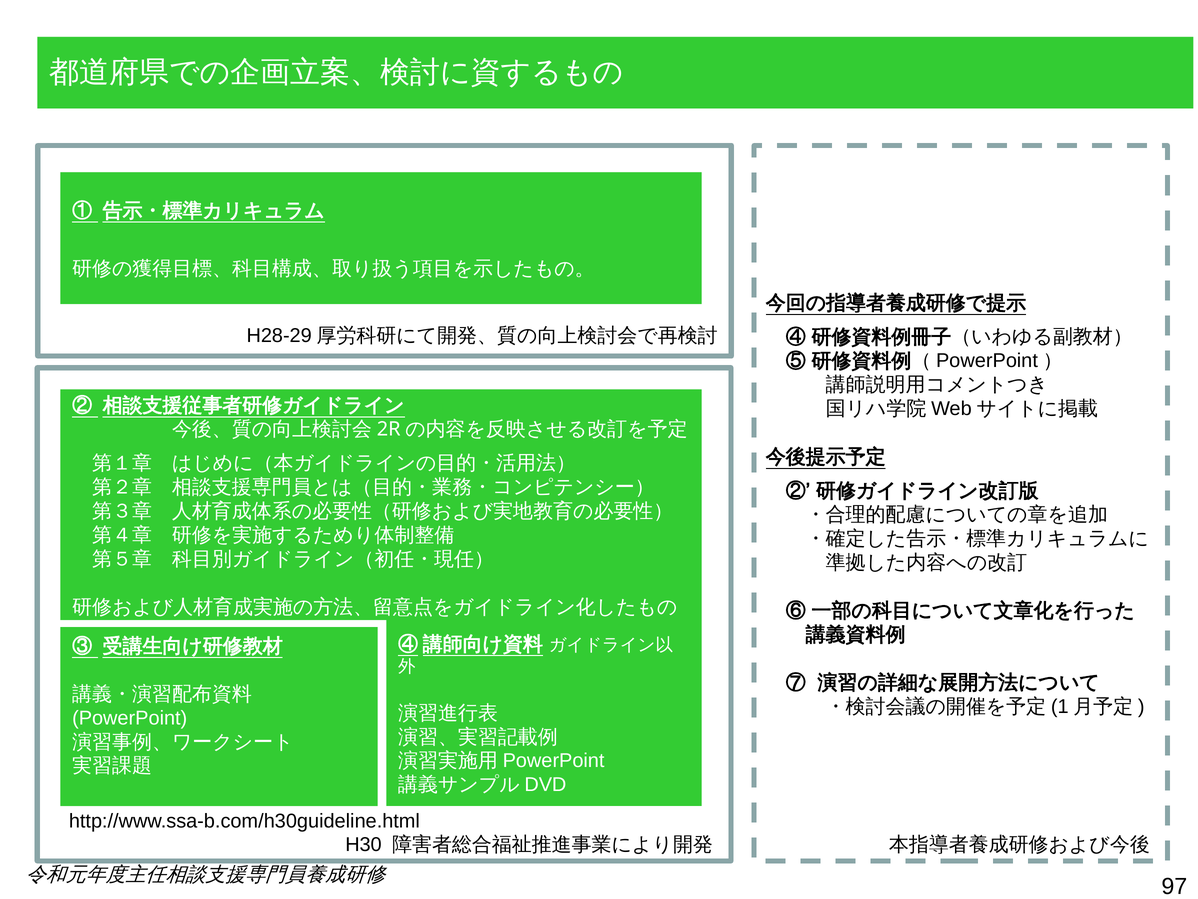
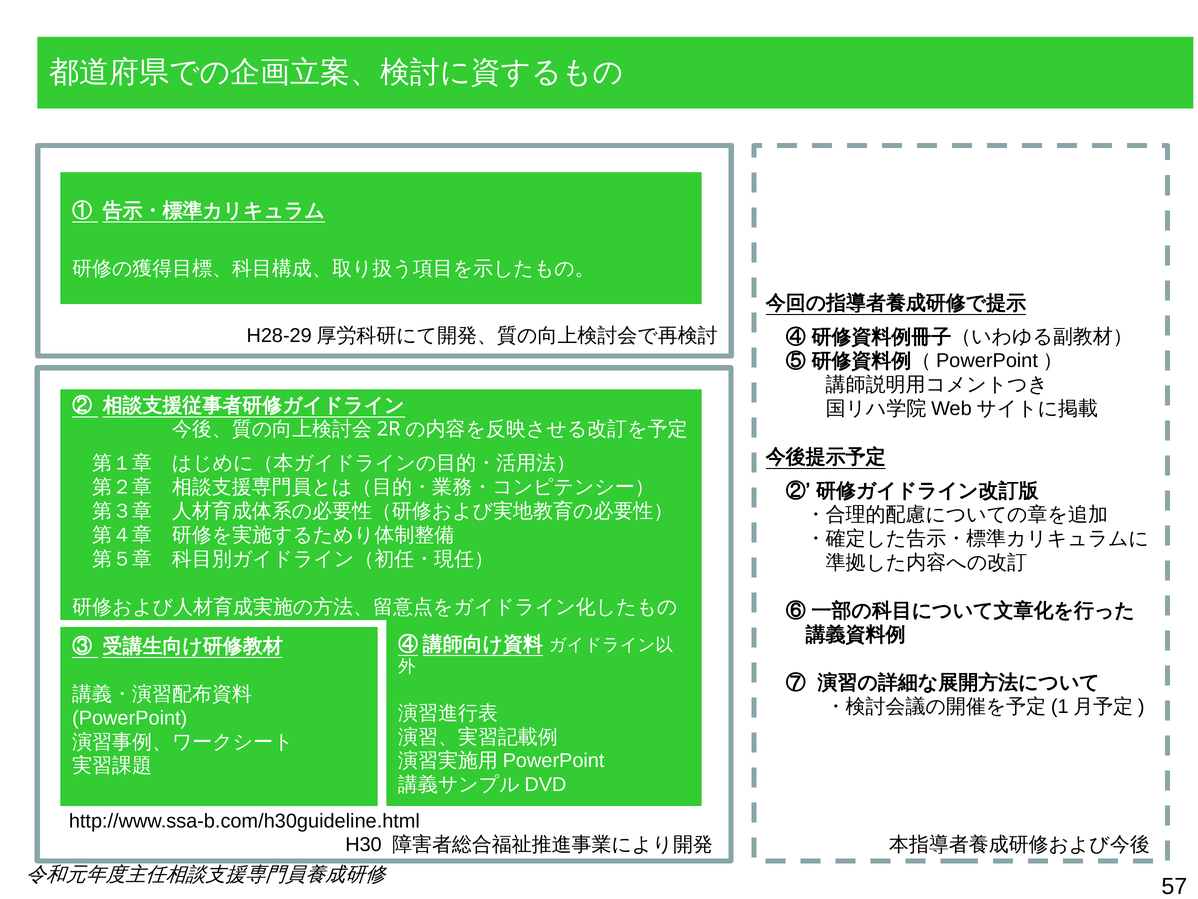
97: 97 -> 57 (1174, 886)
